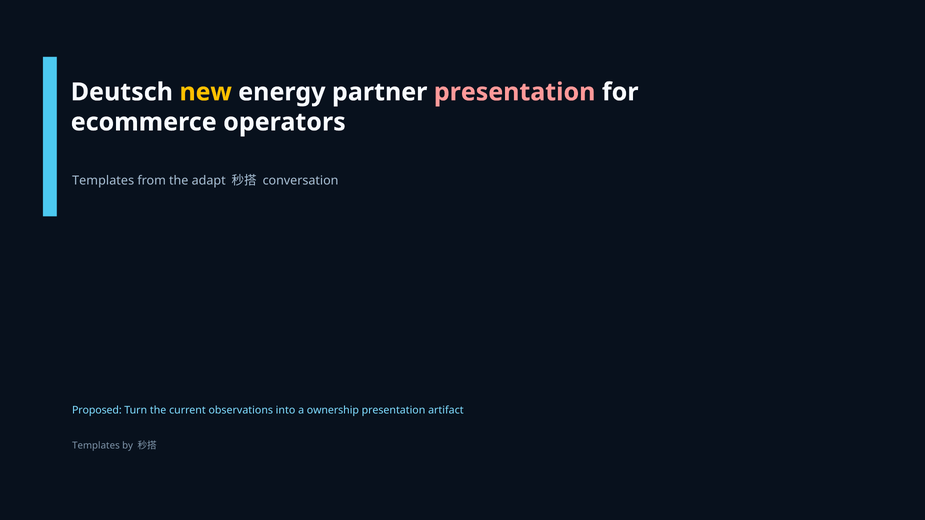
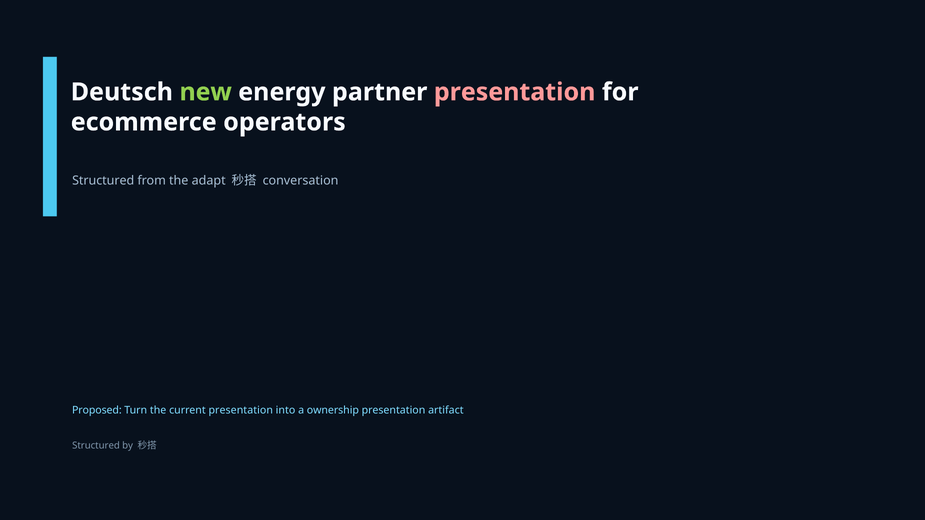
new colour: yellow -> light green (206, 92)
Templates: Templates -> Structured (103, 181)
current observations: observations -> presentation (241, 411)
Templates: Templates -> Structured (96, 446)
